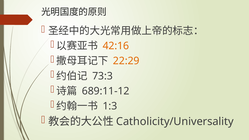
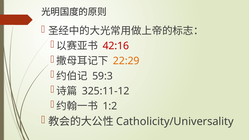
42:16 colour: orange -> red (116, 46)
73:3: 73:3 -> 59:3 (103, 76)
689:11-12: 689:11-12 -> 325:11-12 (106, 91)
1:3: 1:3 -> 1:2 (110, 106)
